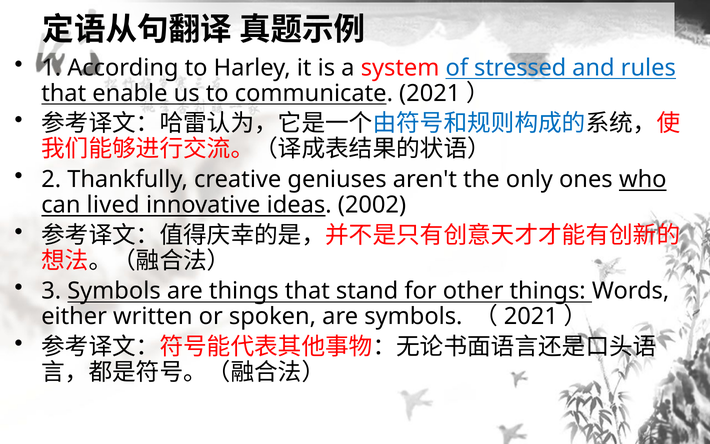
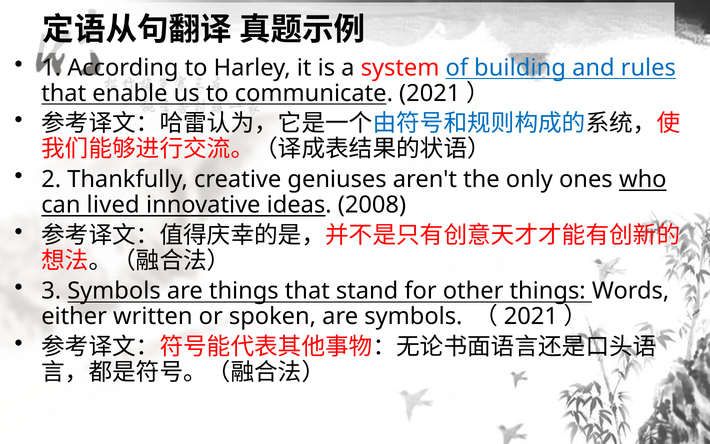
stressed: stressed -> building (520, 68)
2002: 2002 -> 2008 (372, 205)
